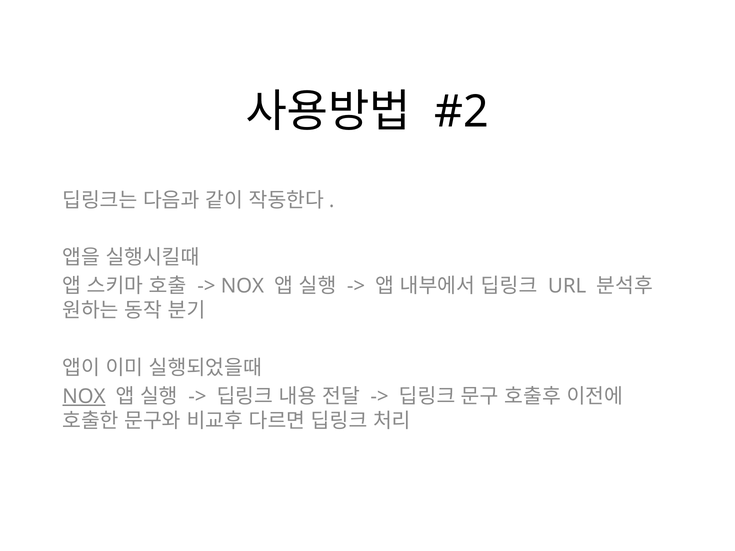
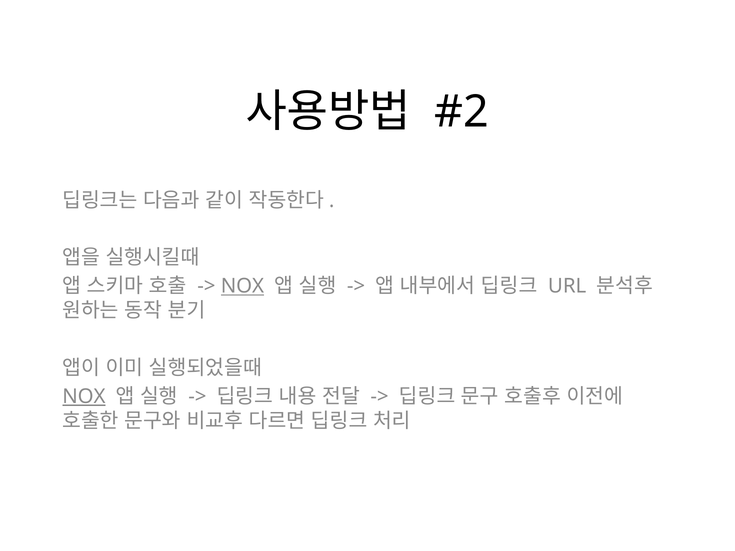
NOX underline: none -> present (242, 286)
